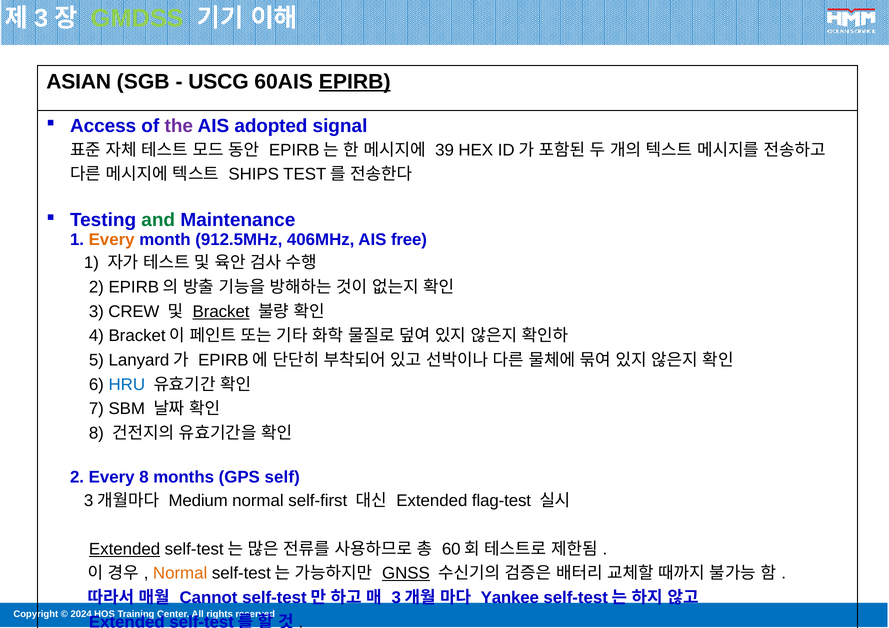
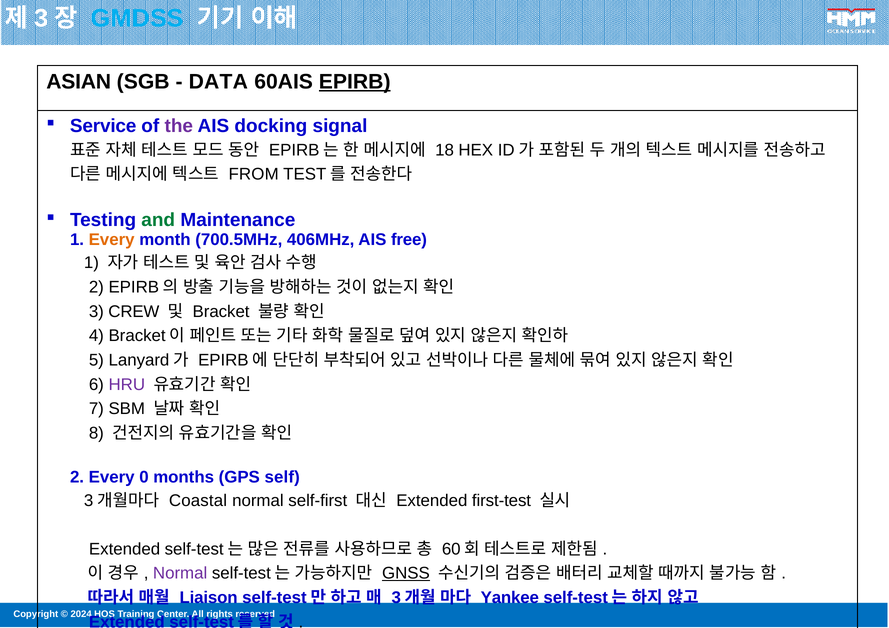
GMDSS colour: light green -> light blue (137, 19)
USCG: USCG -> DATA (218, 82)
Access: Access -> Service (103, 126)
adopted: adopted -> docking (271, 126)
39: 39 -> 18 (445, 150)
SHIPS: SHIPS -> FROM (254, 174)
912.5MHz: 912.5MHz -> 700.5MHz (239, 240)
Bracket underline: present -> none (221, 312)
HRU colour: blue -> purple (127, 385)
Every 8: 8 -> 0 (144, 478)
Medium: Medium -> Coastal (198, 501)
flag-test: flag-test -> first-test (502, 501)
Extended underline: present -> none (125, 550)
Normal colour: orange -> purple (180, 574)
Cannot: Cannot -> Liaison (209, 598)
